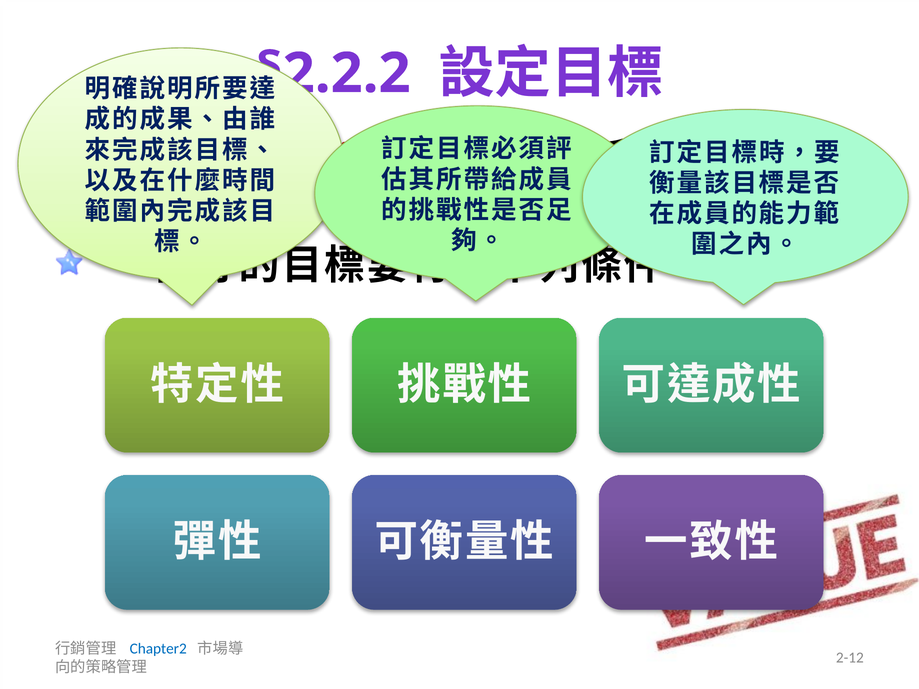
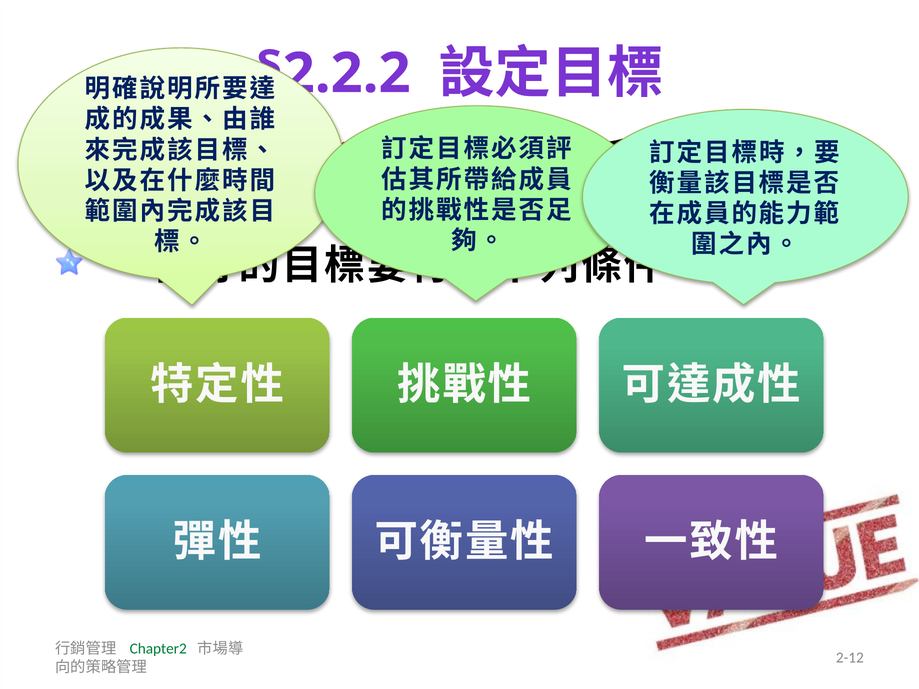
Chapter2 colour: blue -> green (158, 649)
